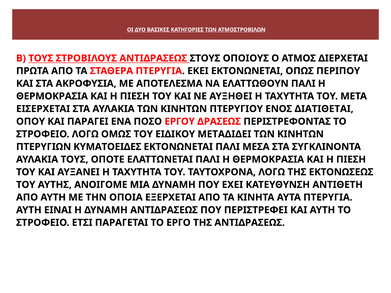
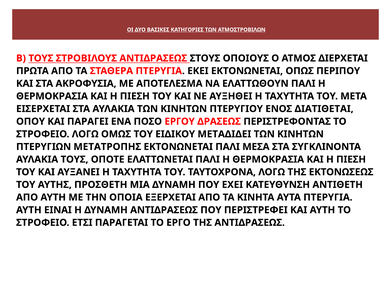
ΚΥΜΑΤΟΕΙΔΕΣ: ΚΥΜΑΤΟΕΙΔΕΣ -> ΜΕΤΑΤΡΟΠΗΣ (107, 147)
ΑΝΟΙΓΟΜΕ: ΑΝΟΙΓΟΜΕ -> ΠΡΟΣΘΕΤΗ (101, 185)
